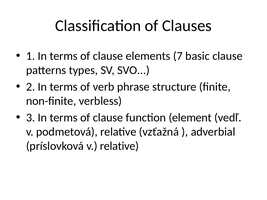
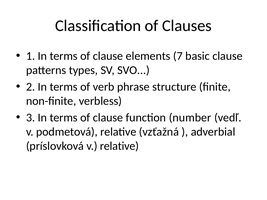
element: element -> number (190, 118)
